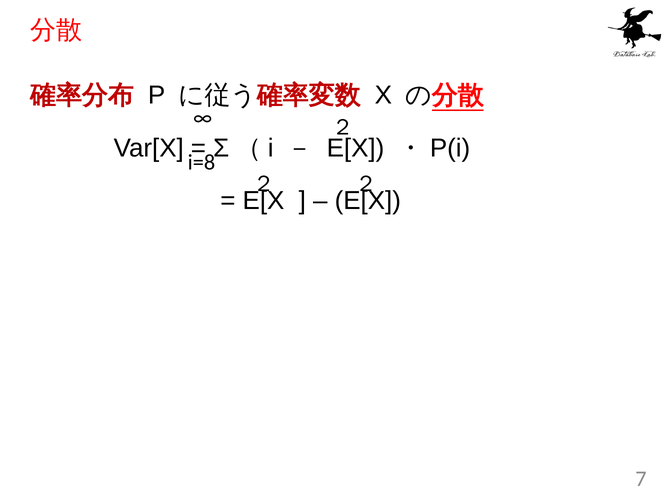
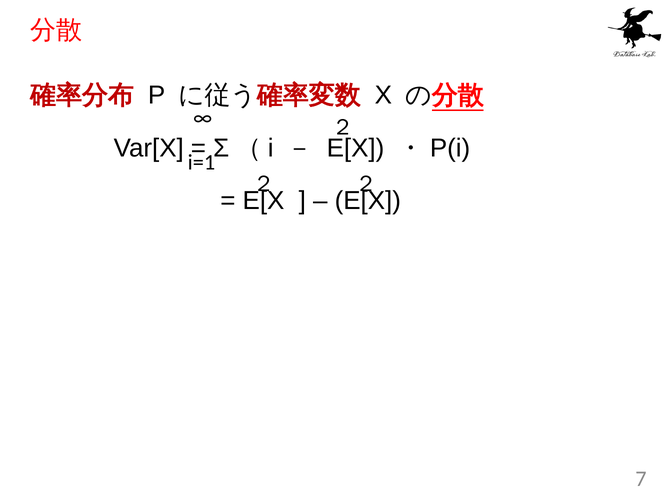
i=8: i=8 -> i=1 (201, 162)
